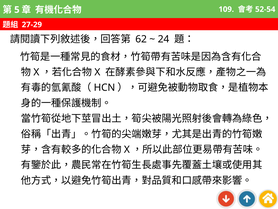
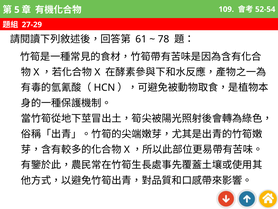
62: 62 -> 61 (141, 39)
24: 24 -> 78 (163, 39)
